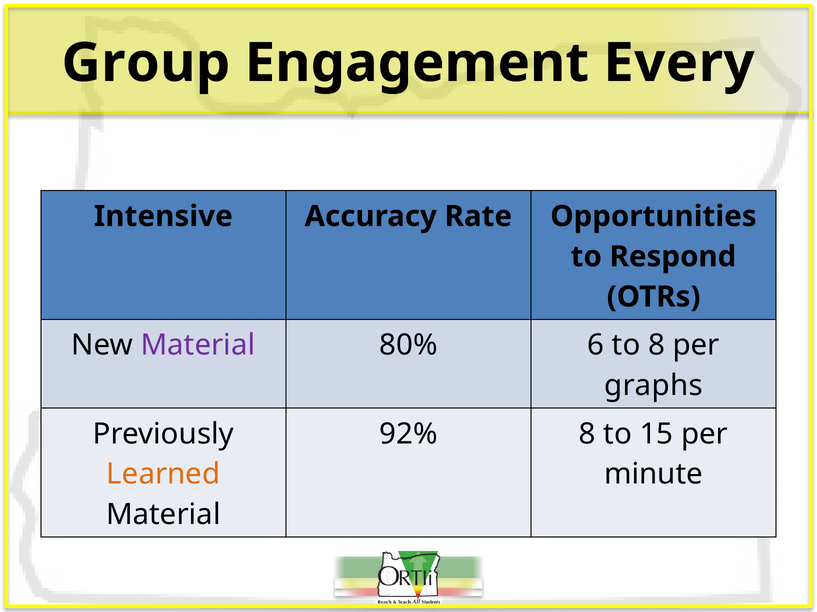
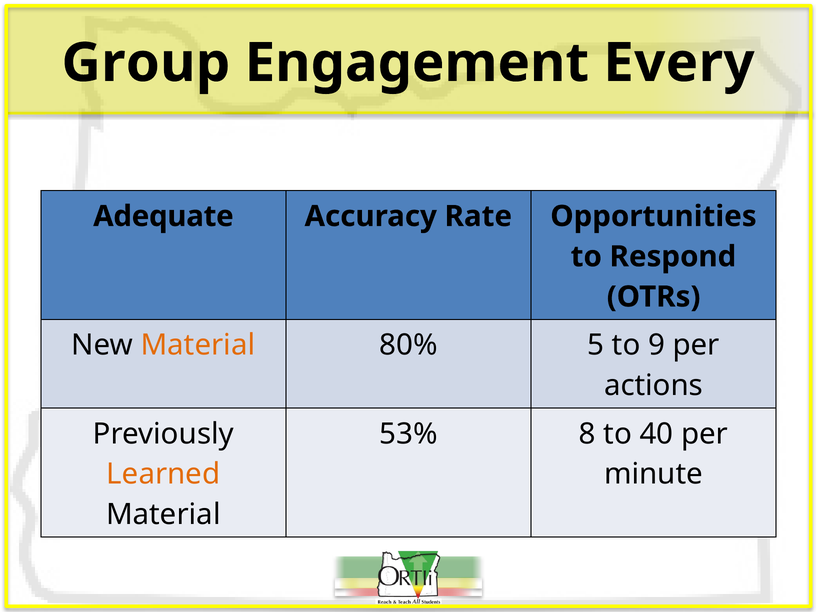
Intensive: Intensive -> Adequate (163, 217)
Material colour: purple -> orange (198, 346)
6: 6 -> 5 (596, 346)
to 8: 8 -> 9 (657, 346)
graphs: graphs -> actions (654, 386)
92%: 92% -> 53% (408, 435)
15: 15 -> 40 (656, 435)
